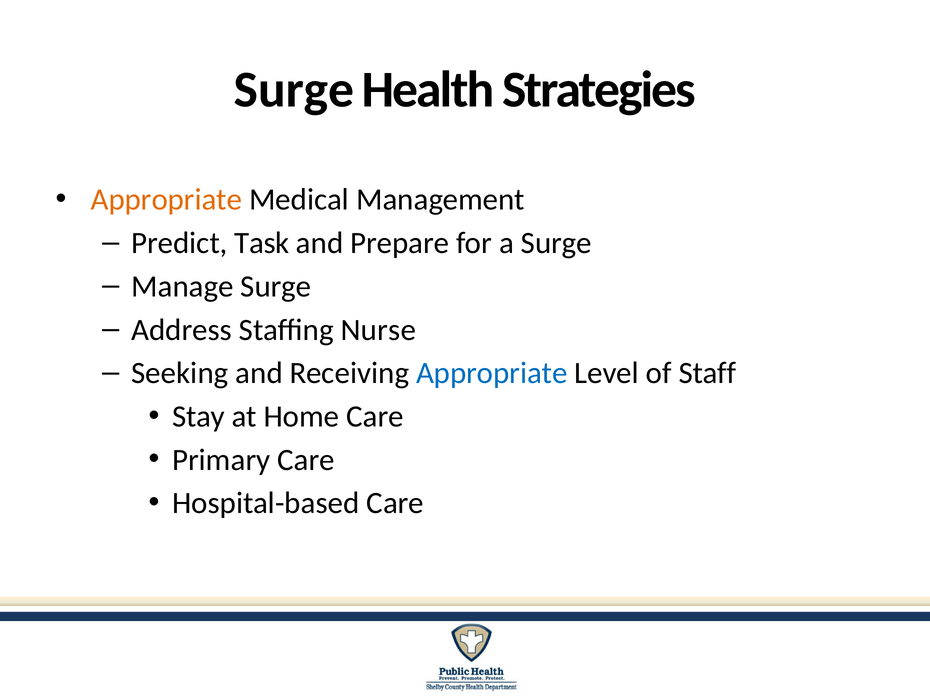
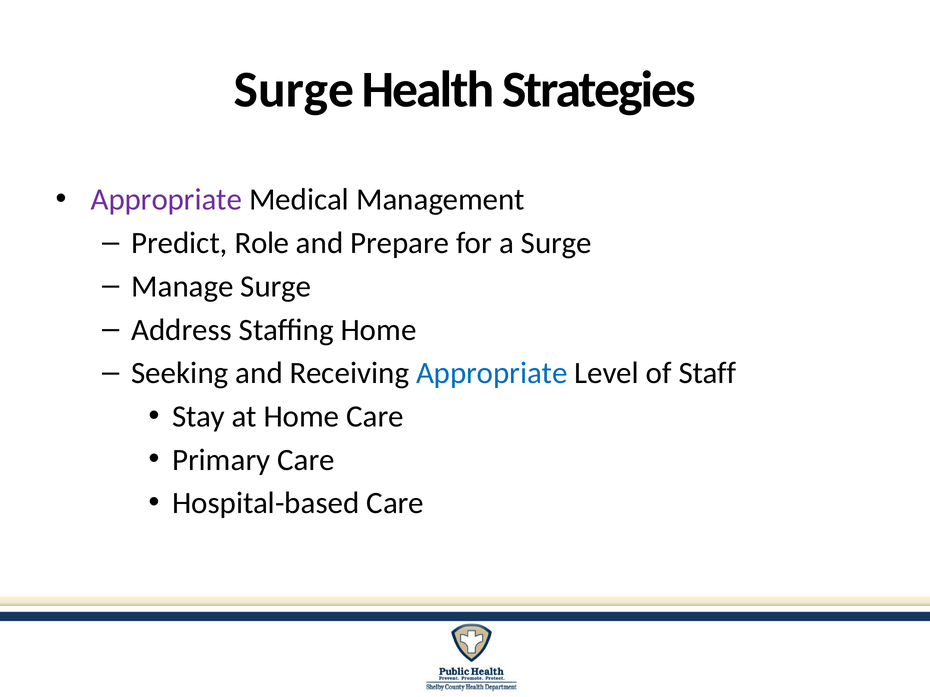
Appropriate colour: orange -> purple (166, 200)
Task: Task -> Role (262, 243)
Staffing Nurse: Nurse -> Home (379, 330)
